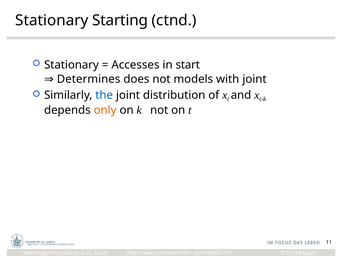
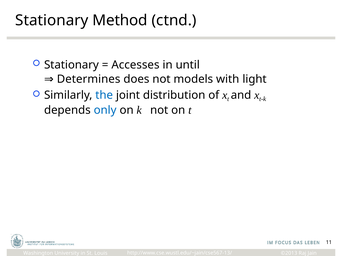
Starting: Starting -> Method (120, 20)
start: start -> until (188, 65)
with joint: joint -> light (255, 79)
only colour: orange -> blue (105, 110)
